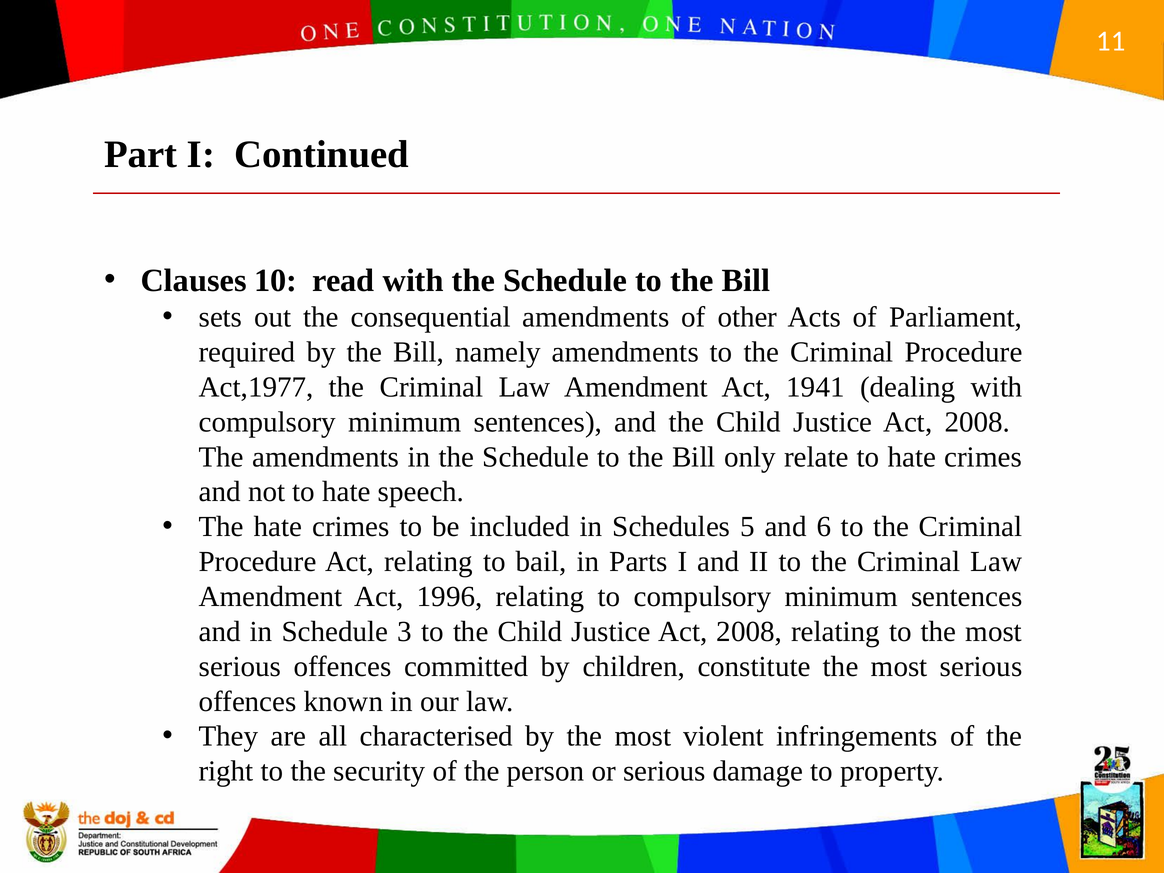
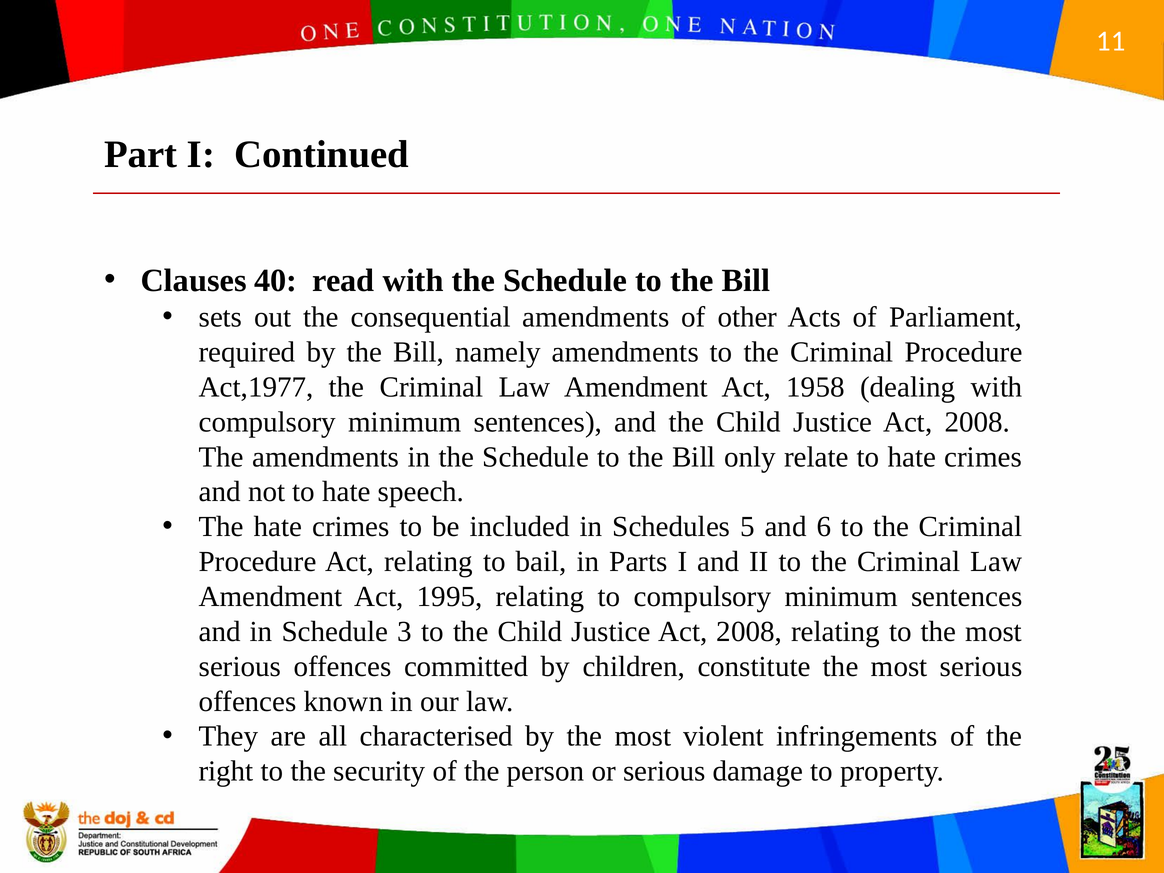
10: 10 -> 40 (276, 281)
1941: 1941 -> 1958 (816, 387)
1996: 1996 -> 1995 (450, 597)
